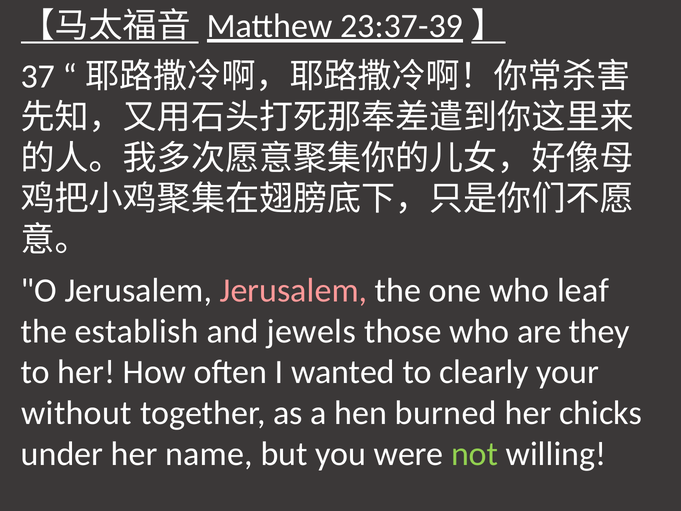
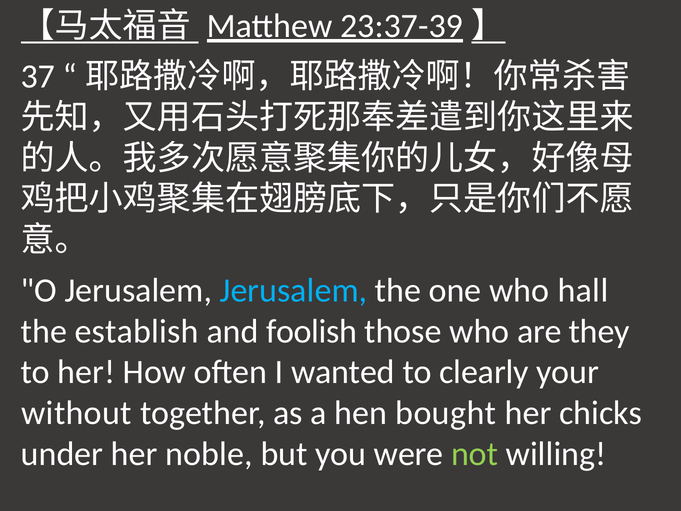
Jerusalem colour: pink -> light blue (293, 290)
leaf: leaf -> hall (583, 290)
jewels: jewels -> foolish (312, 331)
burned: burned -> bought (446, 413)
name: name -> noble (209, 454)
